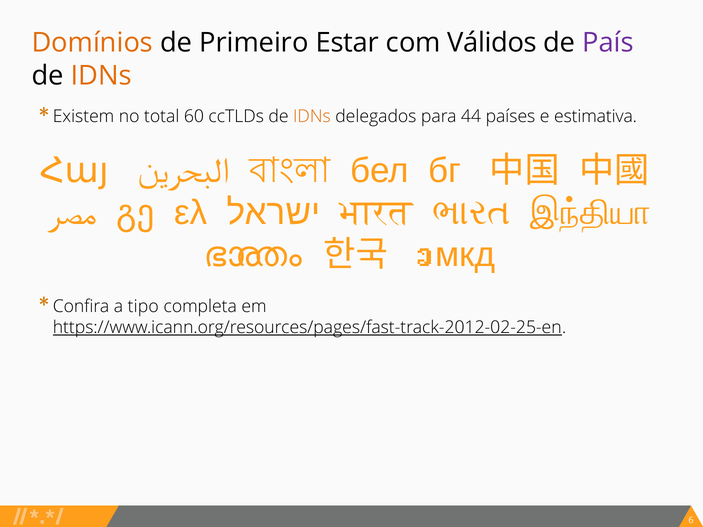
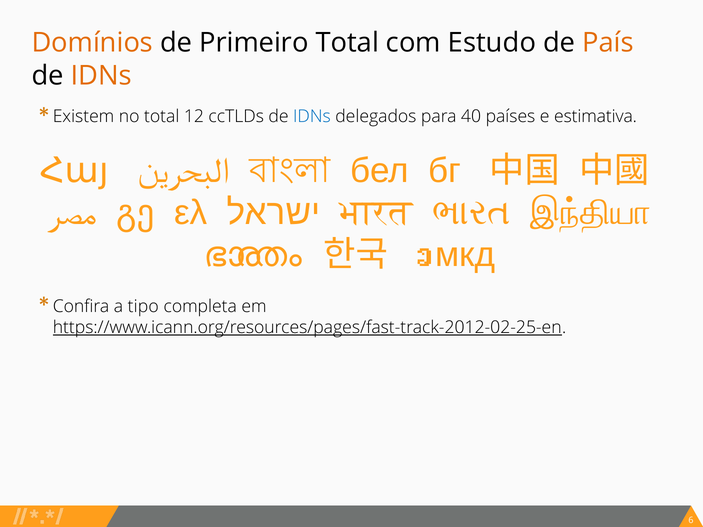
Primeiro Estar: Estar -> Total (347, 43)
Válidos: Válidos -> Estudo (492, 43)
País colour: purple -> orange (608, 43)
60: 60 -> 12 (194, 117)
IDNs colour: orange -> blue (312, 117)
44: 44 -> 40 (471, 117)
